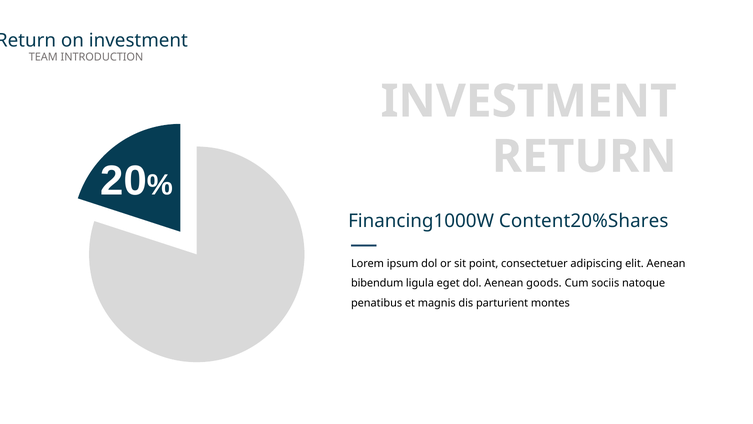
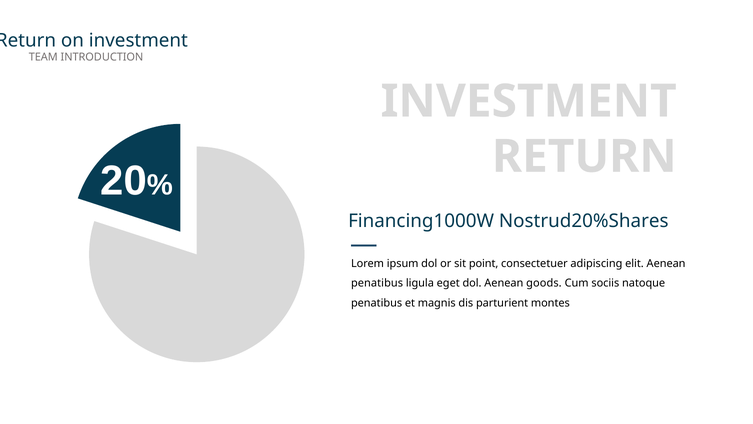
Content20%Shares: Content20%Shares -> Nostrud20%Shares (584, 221)
bibendum: bibendum -> penatibus (377, 283)
